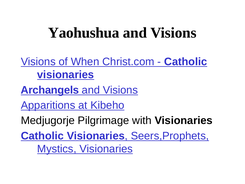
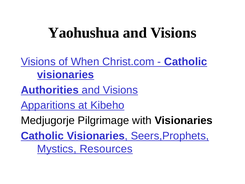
Archangels: Archangels -> Authorities (50, 90)
Mystics Visionaries: Visionaries -> Resources (106, 149)
